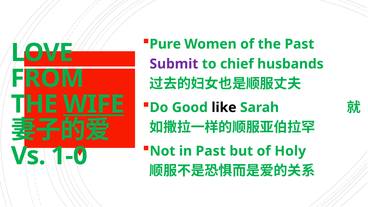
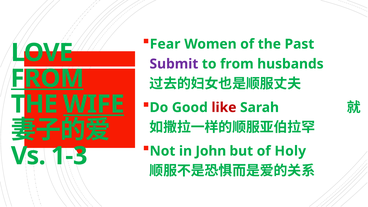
Pure: Pure -> Fear (165, 44)
to chief: chief -> from (237, 64)
FROM underline: none -> present (47, 78)
like colour: black -> red (224, 107)
in Past: Past -> John (211, 151)
1-0: 1-0 -> 1-3 (69, 156)
